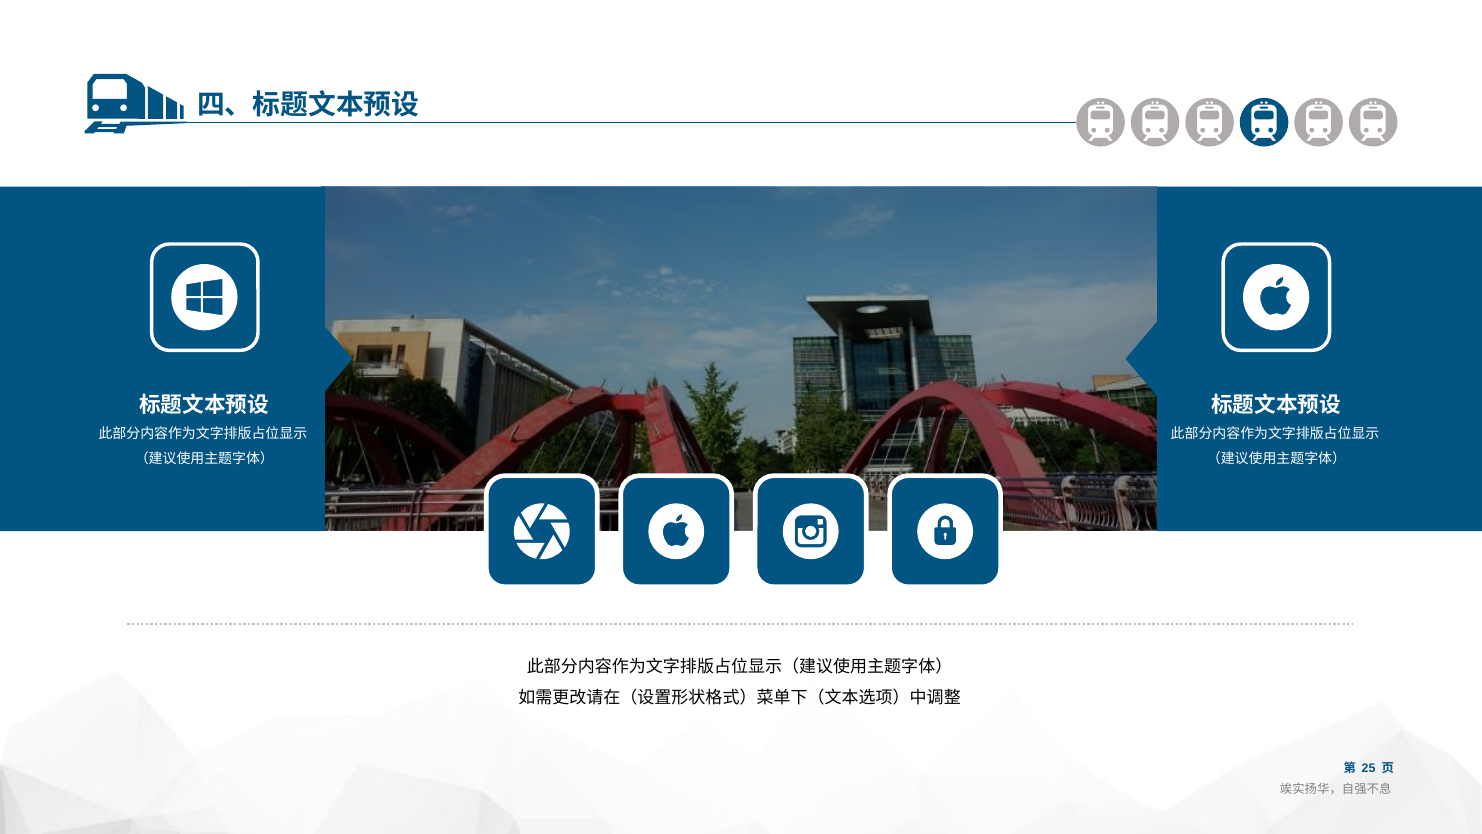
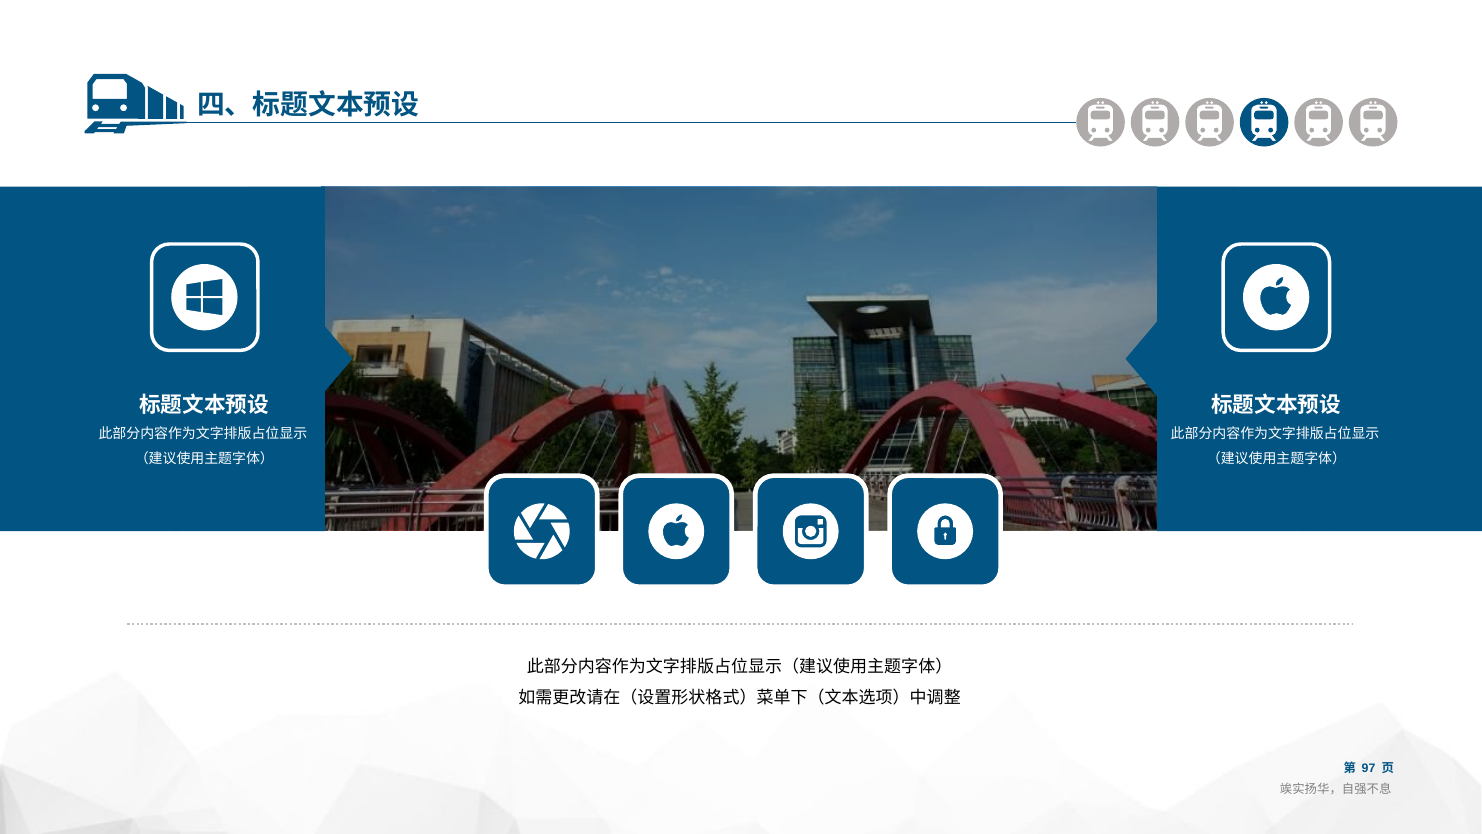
25: 25 -> 97 (1369, 768)
